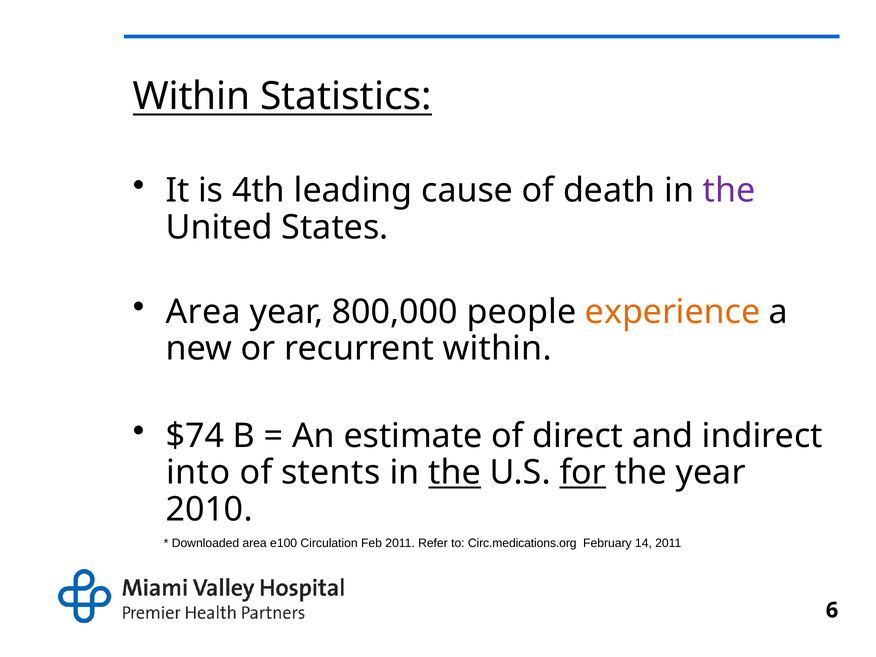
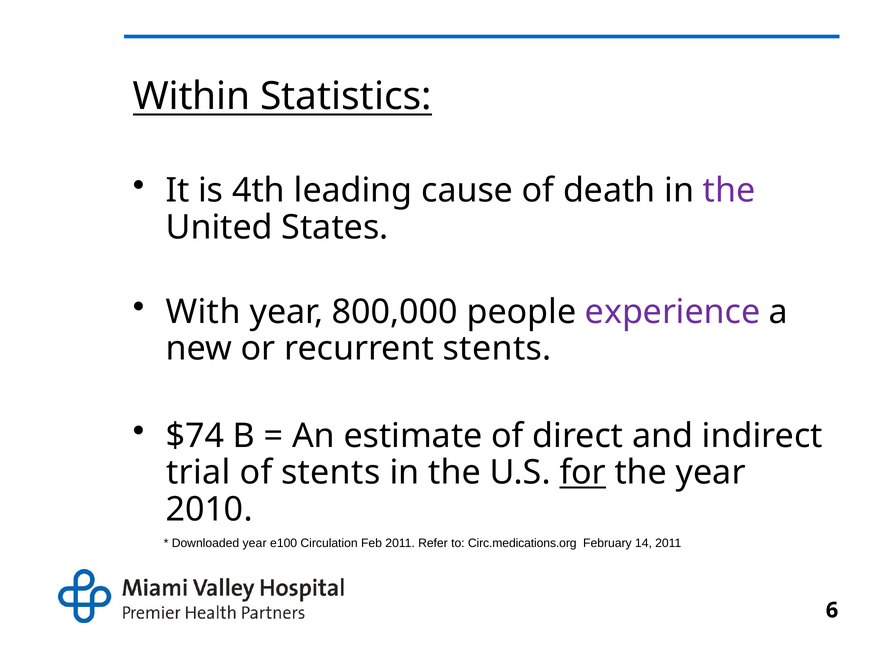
Area: Area -> With (203, 312)
experience colour: orange -> purple (673, 312)
recurrent within: within -> stents (497, 349)
into: into -> trial (198, 473)
the underline: present -> none (455, 473)
Downloaded area: area -> year (255, 543)
